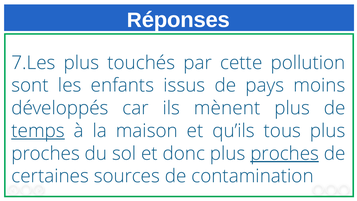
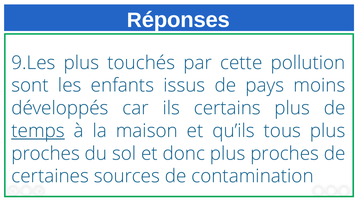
7.Les: 7.Les -> 9.Les (33, 63)
mènent: mènent -> certains (227, 108)
proches underline: present -> none (285, 153)
